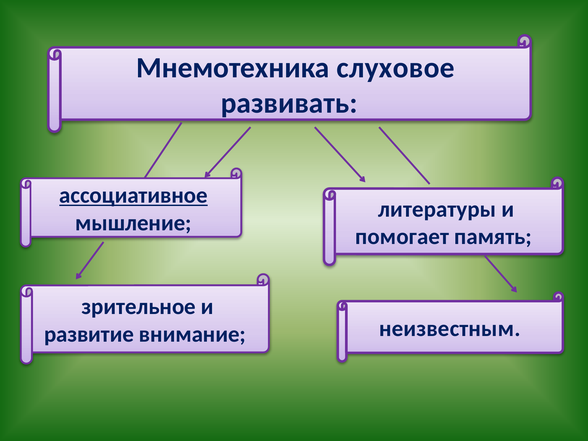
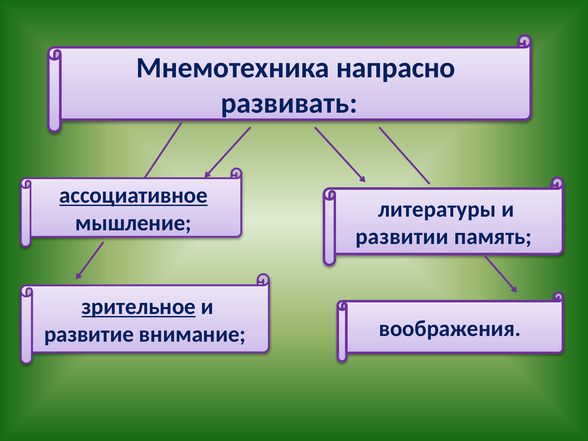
слуховое: слуховое -> напрасно (396, 68)
помогает: помогает -> развитии (402, 237)
зрительное underline: none -> present (139, 307)
неизвестным: неизвестным -> воображения (450, 329)
